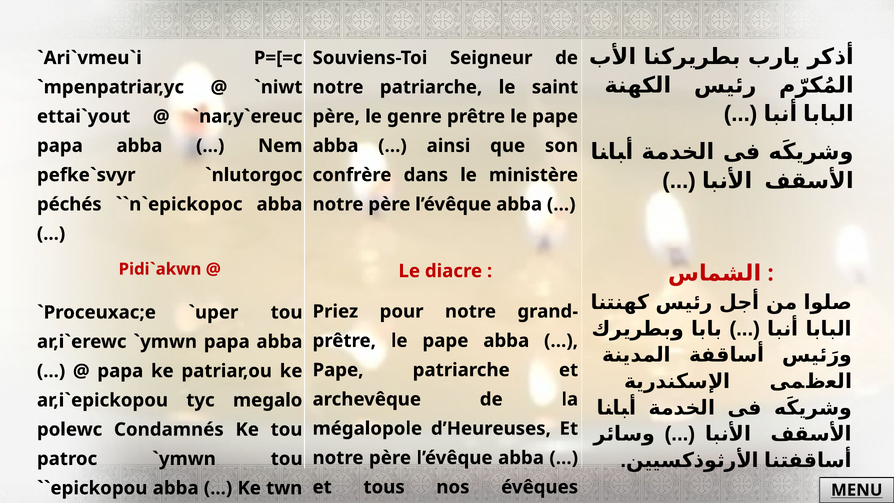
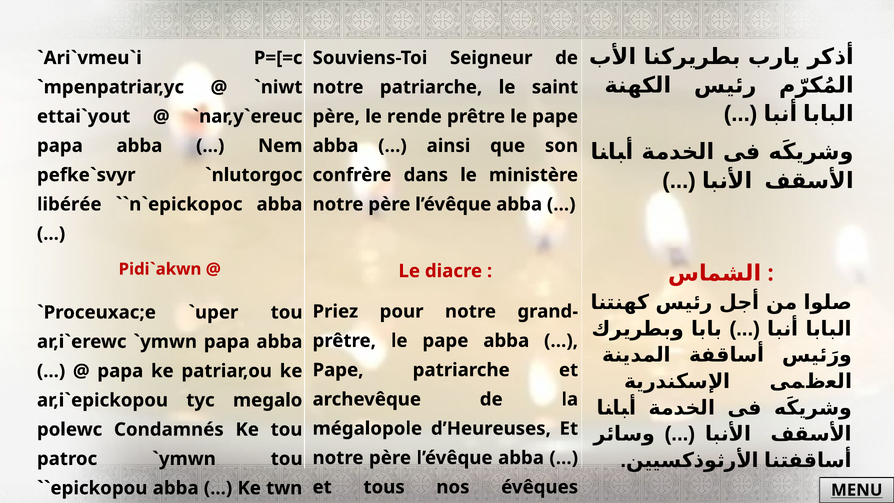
genre: genre -> rende (414, 116)
péchés: péchés -> libérée (69, 204)
